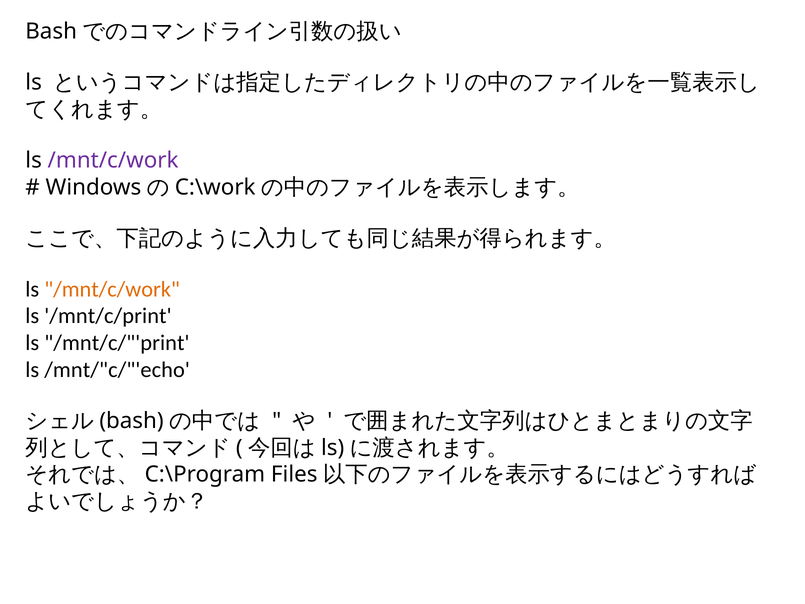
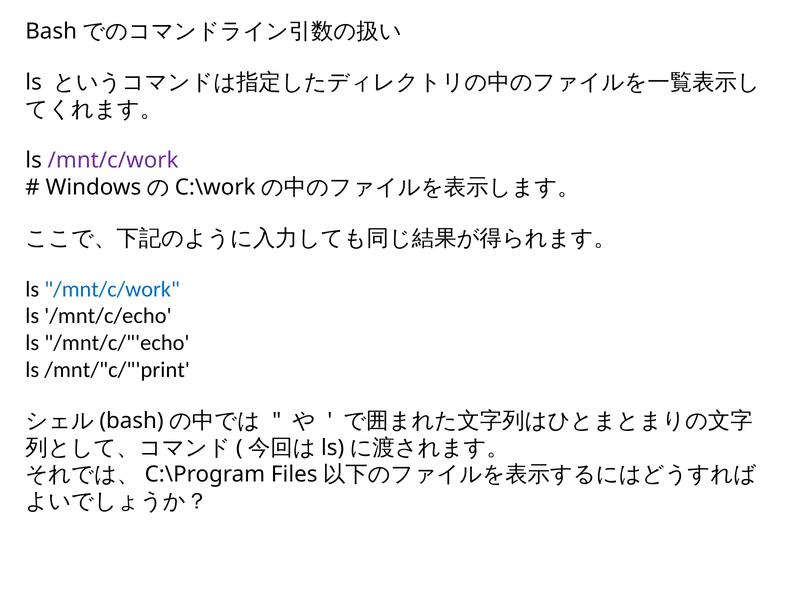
/mnt/c/work colour: orange -> blue (112, 289)
/mnt/c/print: /mnt/c/print -> /mnt/c/echo (108, 316)
/mnt/c/"'print: /mnt/c/"'print -> /mnt/c/"'echo (117, 343)
/mnt/"c/"'echo: /mnt/"c/"'echo -> /mnt/"c/"'print (117, 370)
